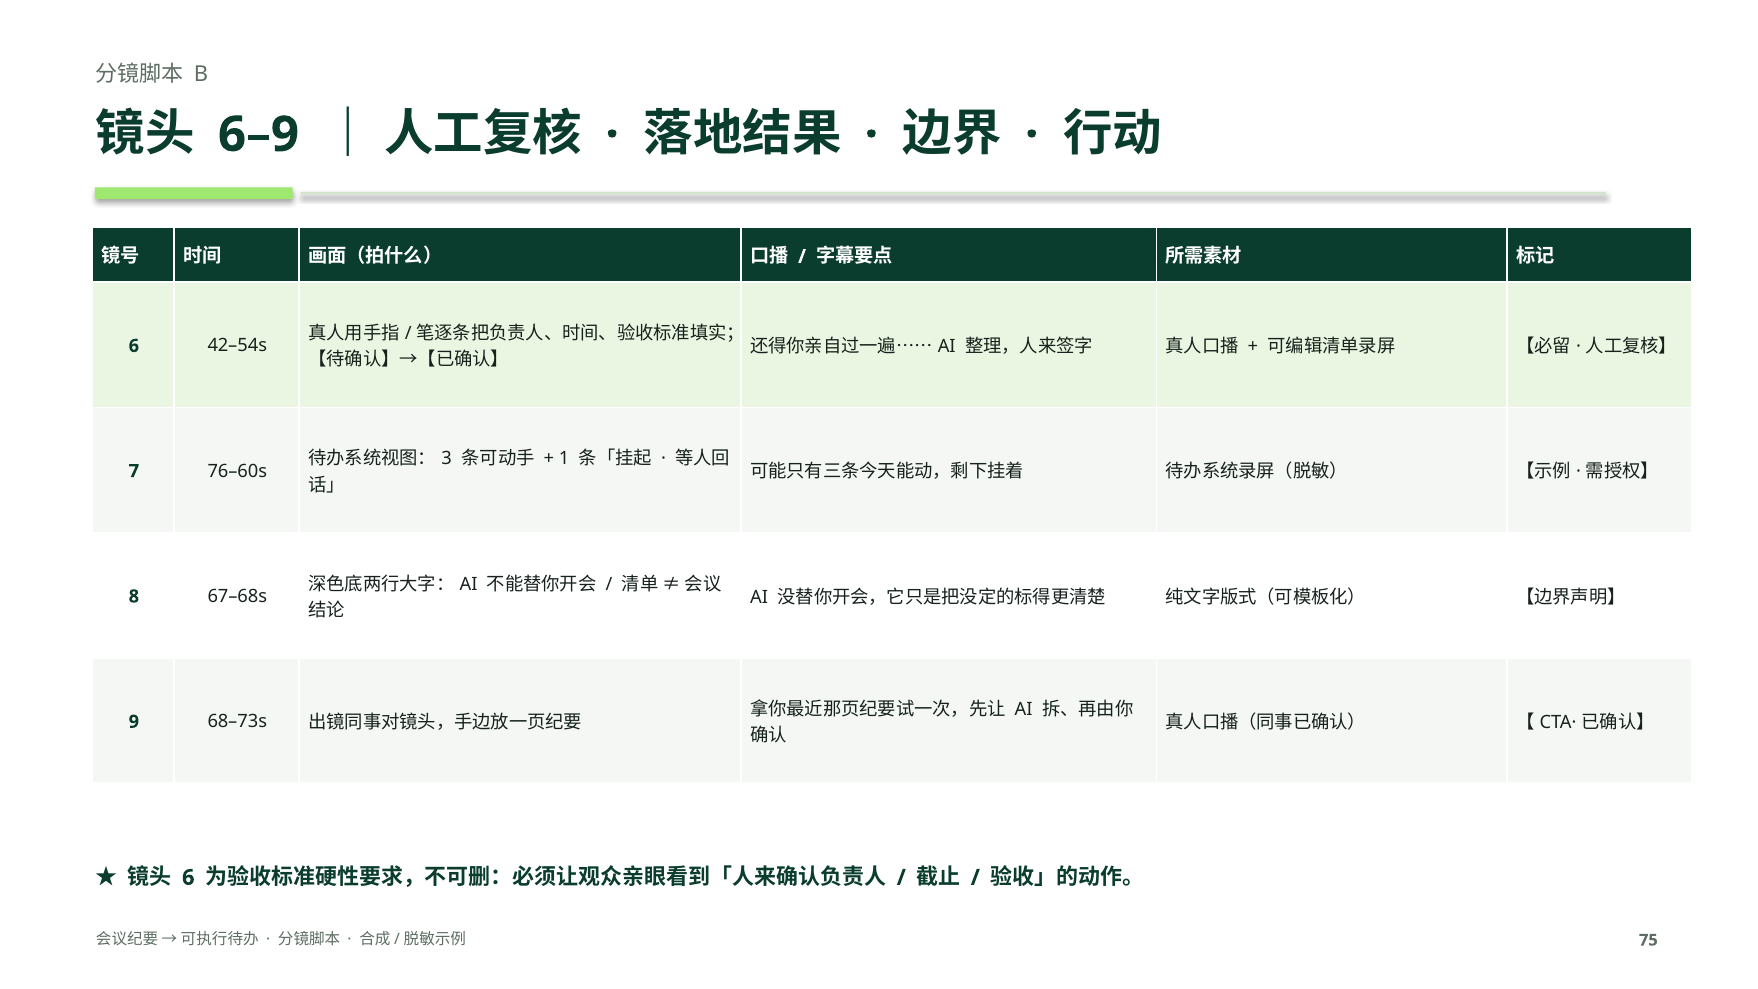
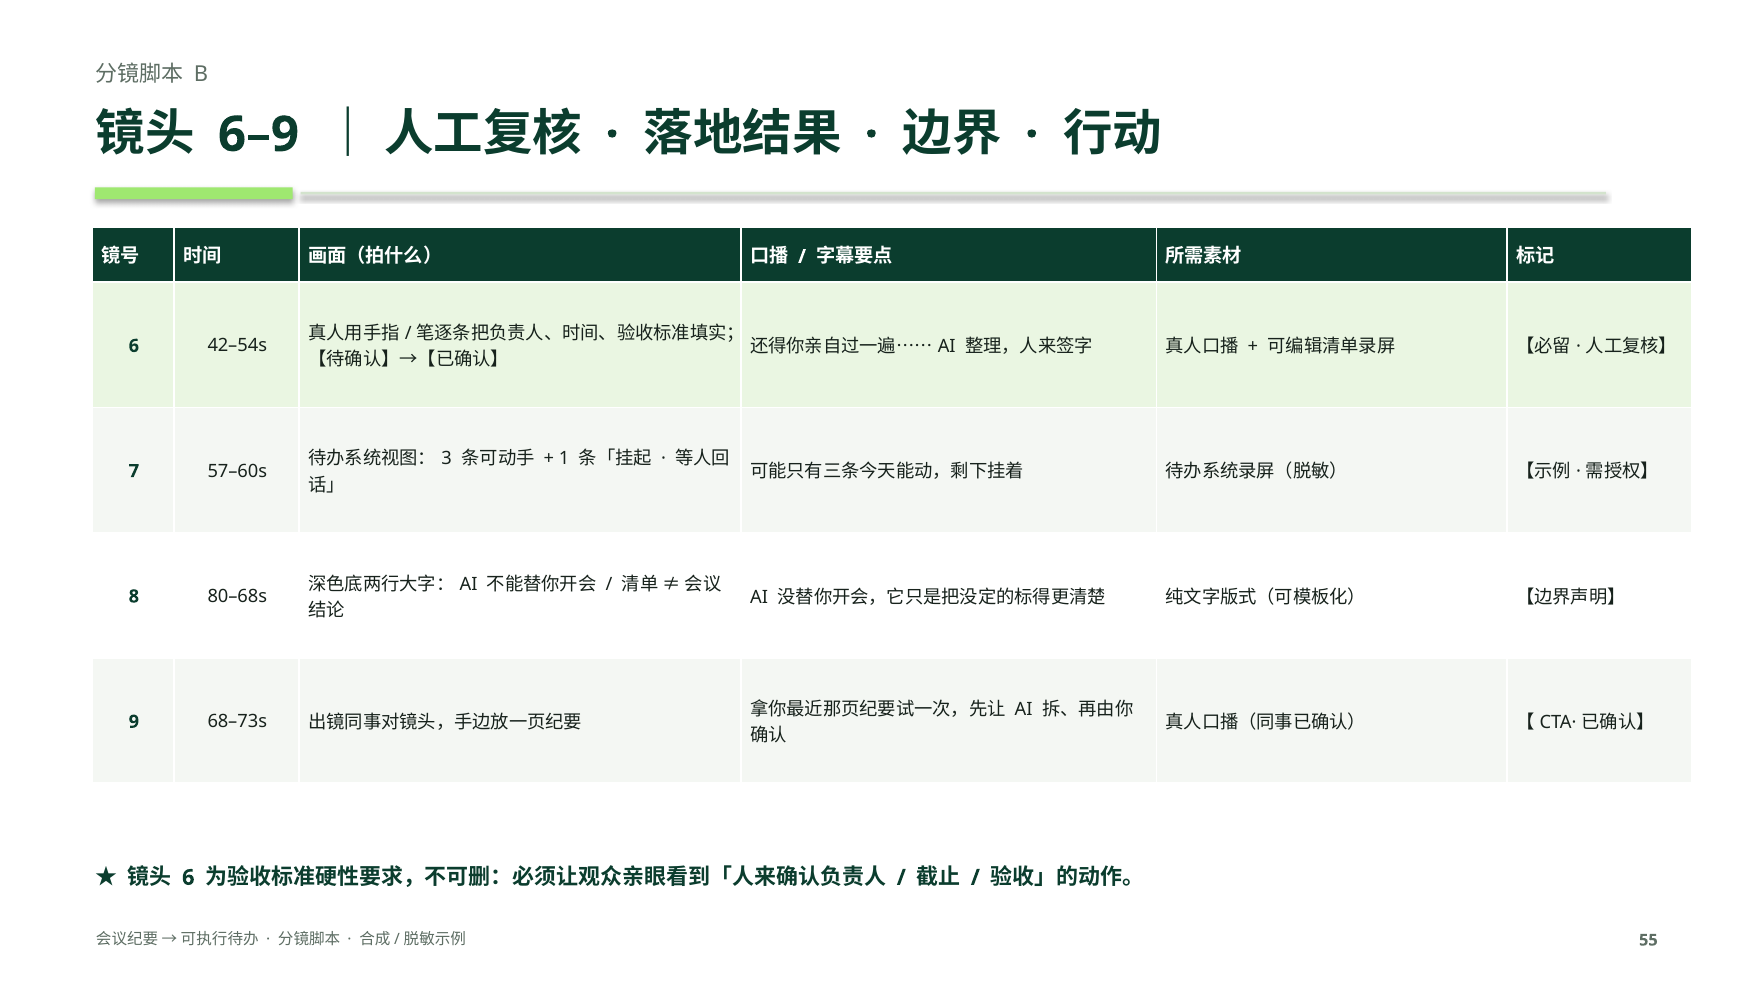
76–60s: 76–60s -> 57–60s (237, 471)
67–68s: 67–68s -> 80–68s (237, 596)
75: 75 -> 55 (1648, 940)
